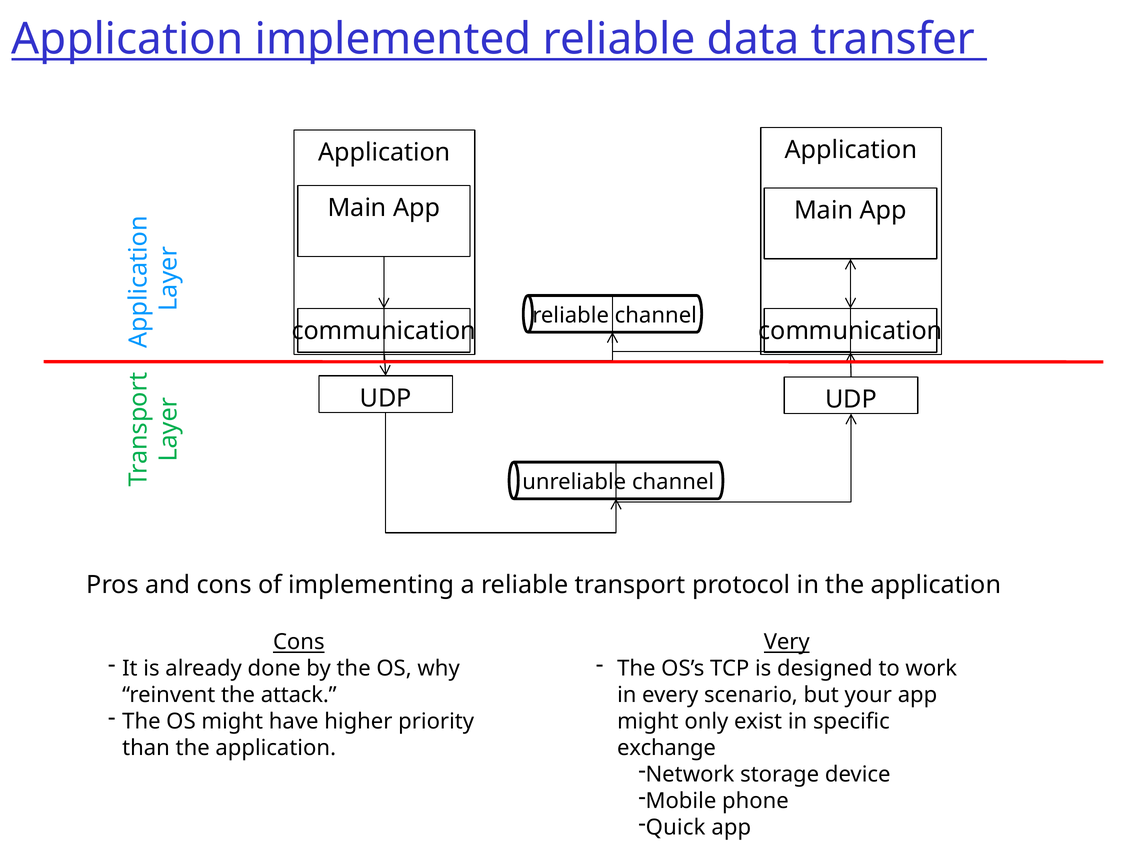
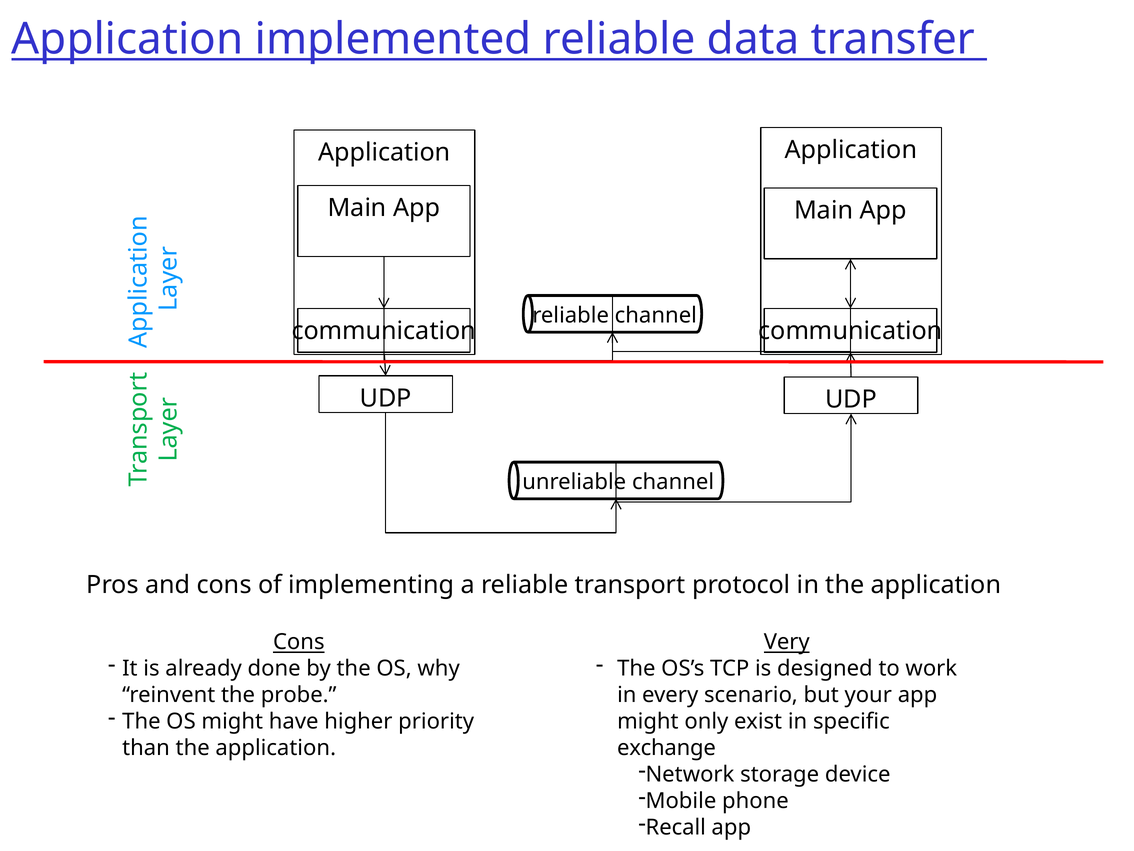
attack: attack -> probe (299, 695)
Quick: Quick -> Recall (676, 827)
